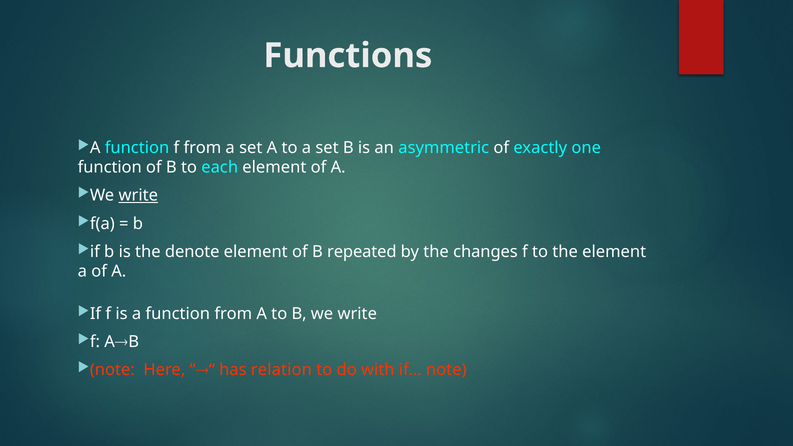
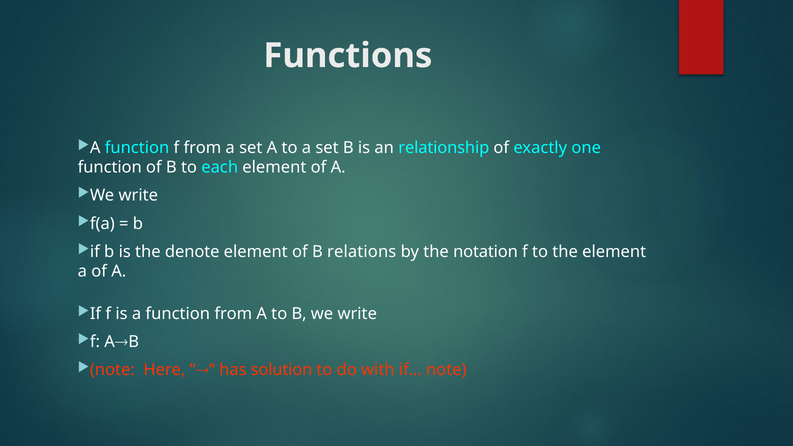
asymmetric: asymmetric -> relationship (444, 148)
write underline: present -> none (138, 196)
repeated: repeated -> relations (362, 252)
changes: changes -> notation (486, 252)
relation: relation -> solution (282, 370)
